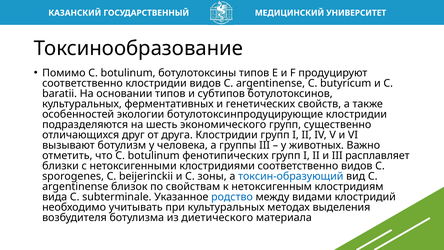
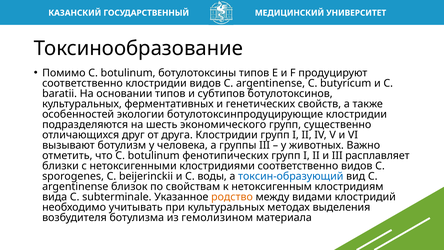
зоны: зоны -> воды (212, 176)
родство colour: blue -> orange (232, 197)
диетического: диетического -> гемолизином (217, 218)
